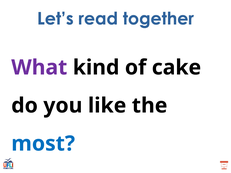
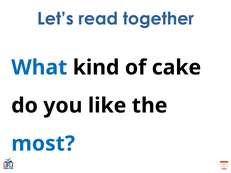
What colour: purple -> blue (39, 68)
